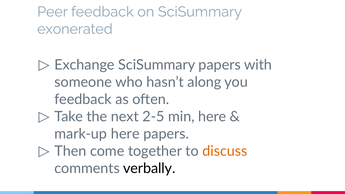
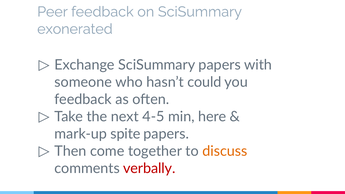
along: along -> could (204, 82)
2-5: 2-5 -> 4-5 (153, 117)
mark-up here: here -> spite (125, 134)
verbally colour: black -> red (149, 168)
